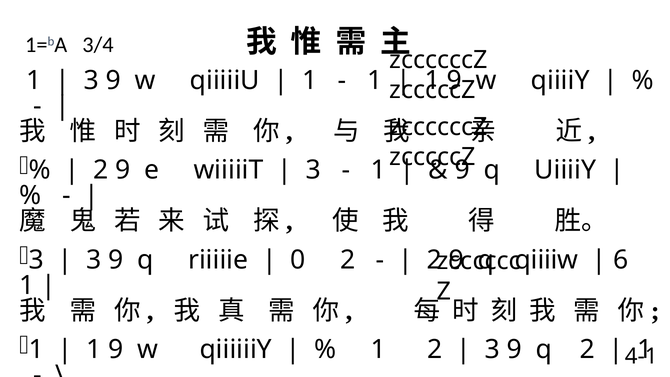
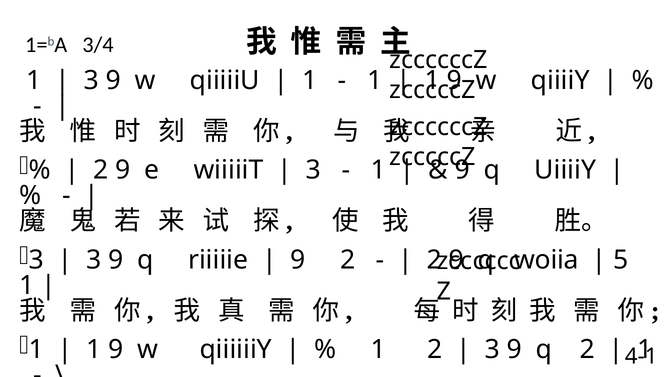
0: 0 -> 9 (298, 260)
qiiiiw: qiiiiw -> woiia (547, 260)
6: 6 -> 5 (621, 260)
